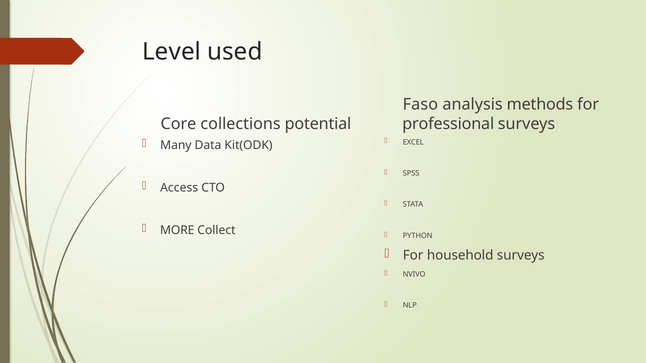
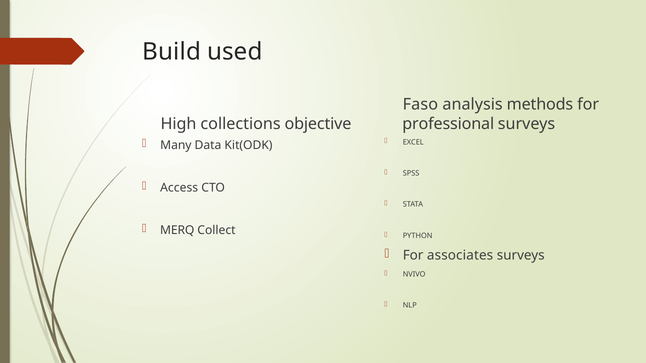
Level: Level -> Build (172, 52)
Core: Core -> High (178, 124)
potential: potential -> objective (318, 124)
MORE: MORE -> MERQ (177, 231)
household: household -> associates (460, 256)
